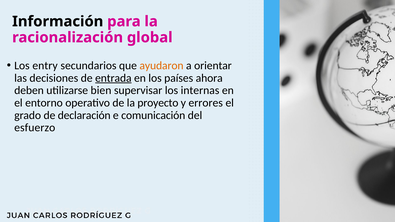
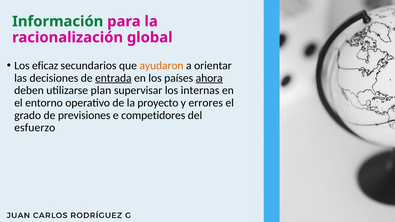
Información colour: black -> green (58, 21)
entry: entry -> eficaz (45, 66)
ahora underline: none -> present (209, 78)
bien: bien -> plan (101, 90)
declaración: declaración -> previsiones (84, 115)
comunicación: comunicación -> competidores (153, 115)
